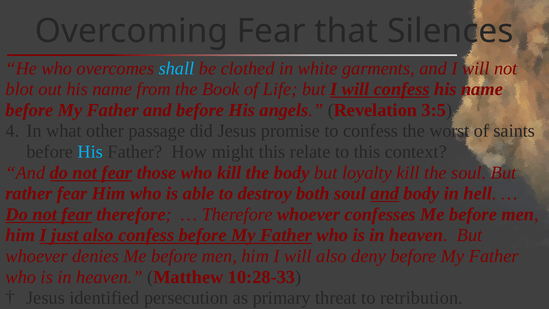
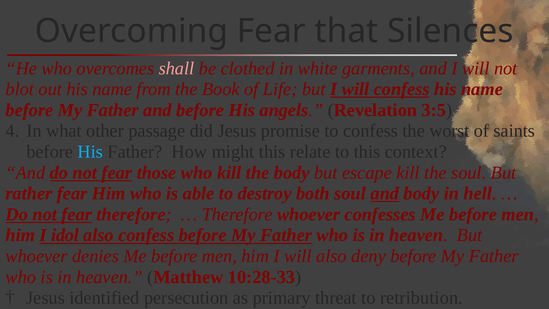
shall colour: light blue -> pink (177, 68)
loyalty: loyalty -> escape (367, 173)
just: just -> idol (65, 235)
